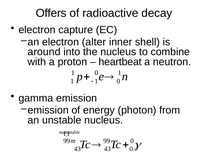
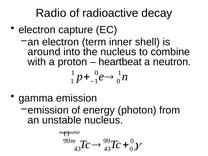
Offers: Offers -> Radio (51, 13)
alter: alter -> term (94, 42)
